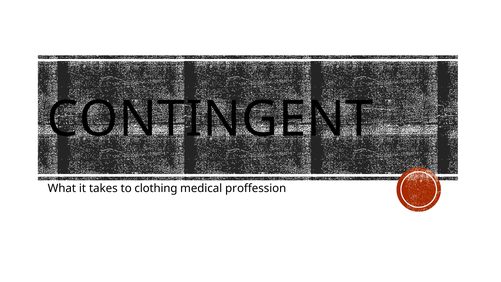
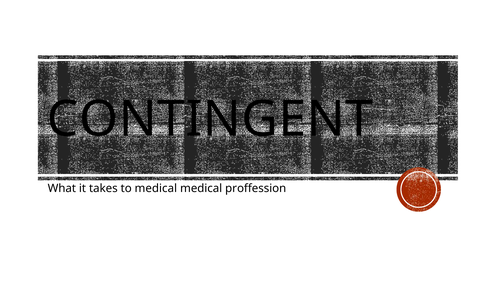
to clothing: clothing -> medical (156, 188)
